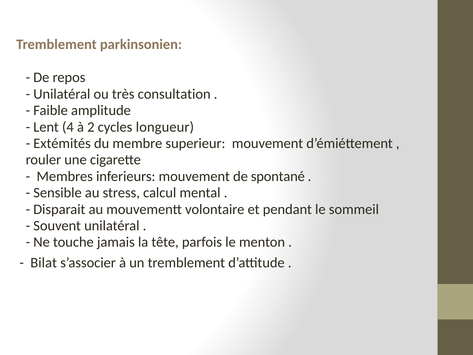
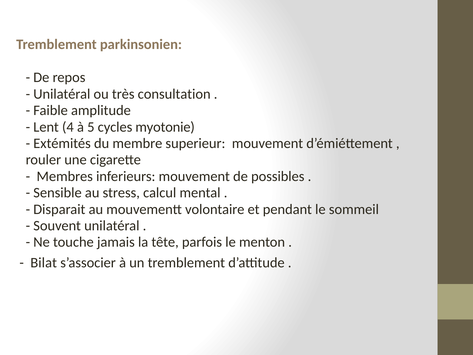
2: 2 -> 5 (91, 127)
longueur: longueur -> myotonie (165, 127)
spontané: spontané -> possibles (278, 176)
